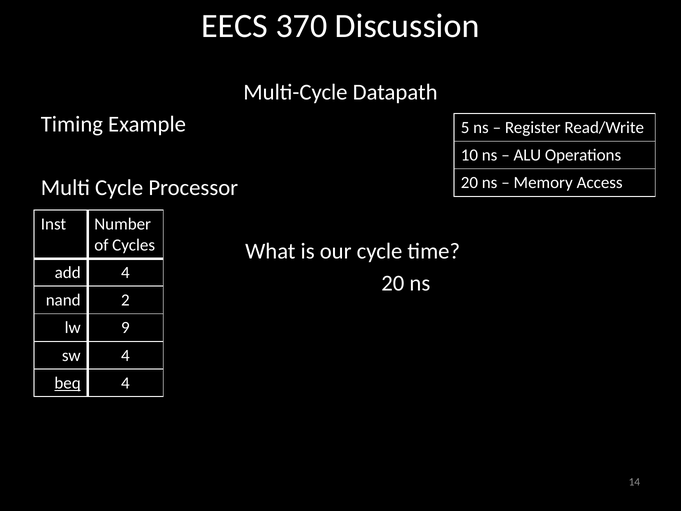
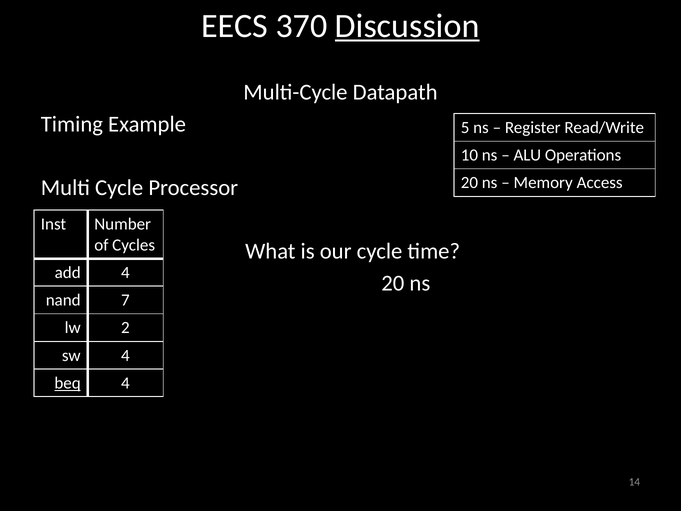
Discussion underline: none -> present (407, 26)
2: 2 -> 7 (125, 300)
9: 9 -> 2 (125, 328)
